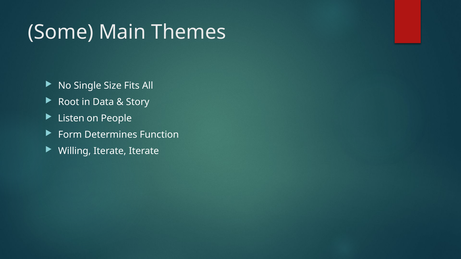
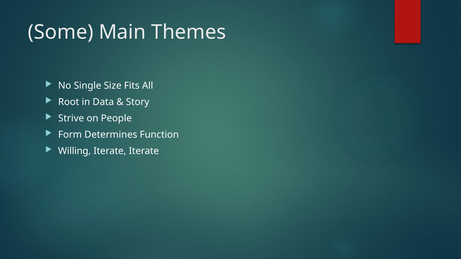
Listen: Listen -> Strive (71, 119)
